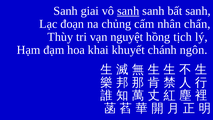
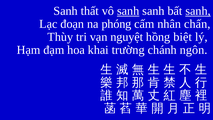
giai: giai -> thất (90, 11)
sanh underline: none -> present (198, 11)
chủng: chủng -> phóng (116, 24)
tịch: tịch -> biệt (183, 37)
khuyết: khuyết -> trường (128, 50)
